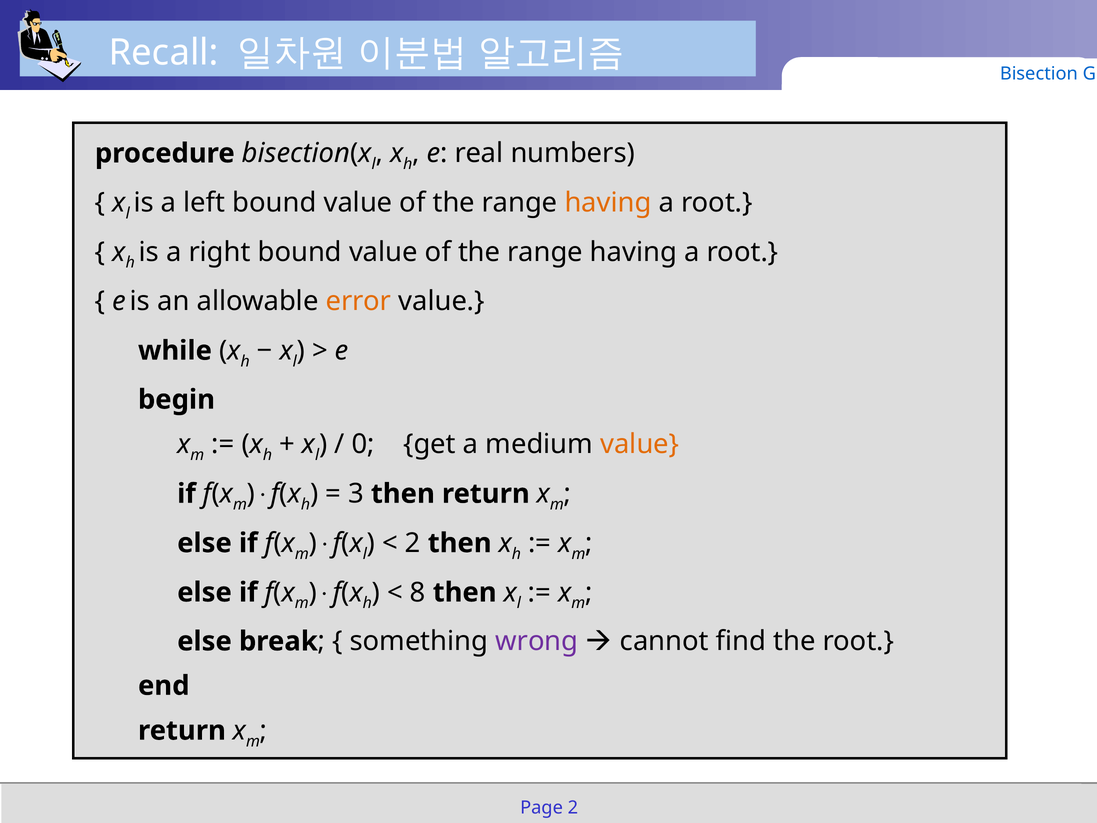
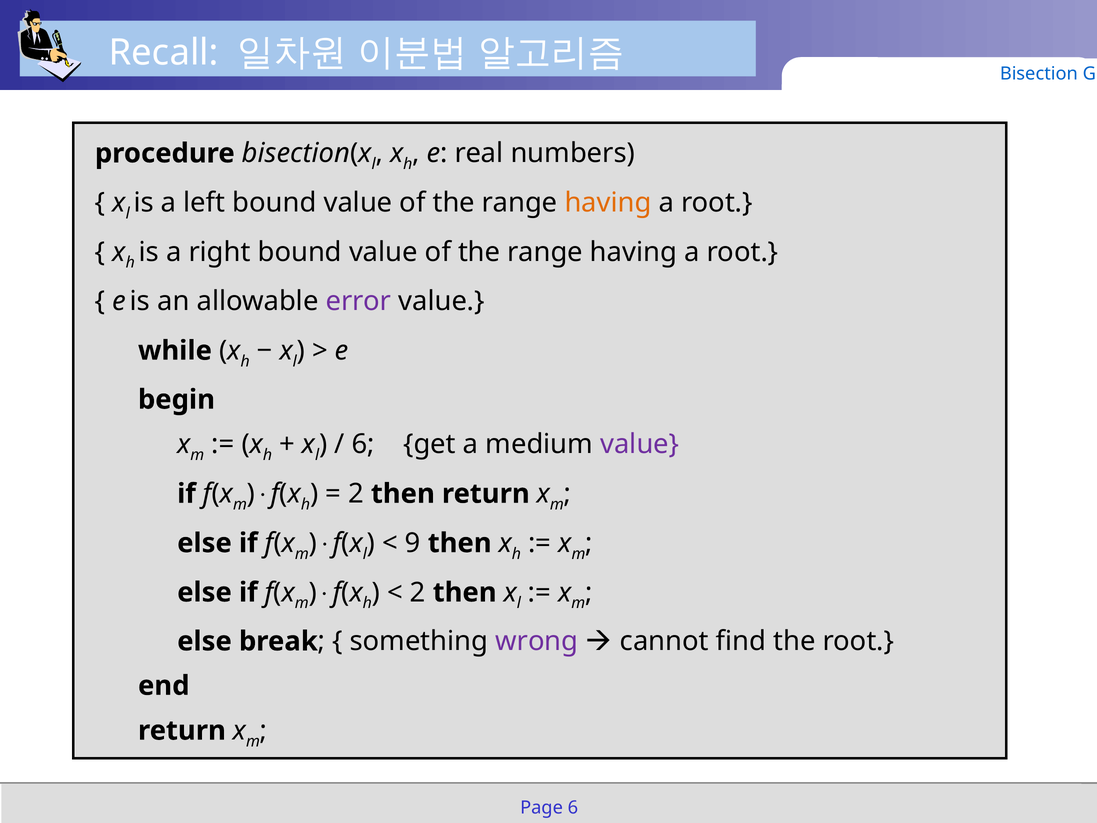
error colour: orange -> purple (358, 301)
0: 0 -> 6 (363, 444)
value colour: orange -> purple (640, 444)
3: 3 -> 2 (356, 494)
2: 2 -> 9 (413, 543)
8: 8 -> 2 (418, 592)
Page 2: 2 -> 6 (573, 807)
